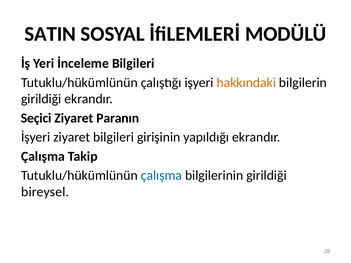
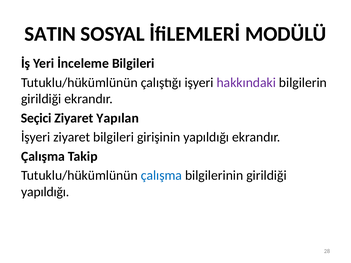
hakkındaki colour: orange -> purple (246, 83)
Paranın: Paranın -> Yapılan (118, 118)
bireysel: bireysel -> yapıldığı (45, 192)
